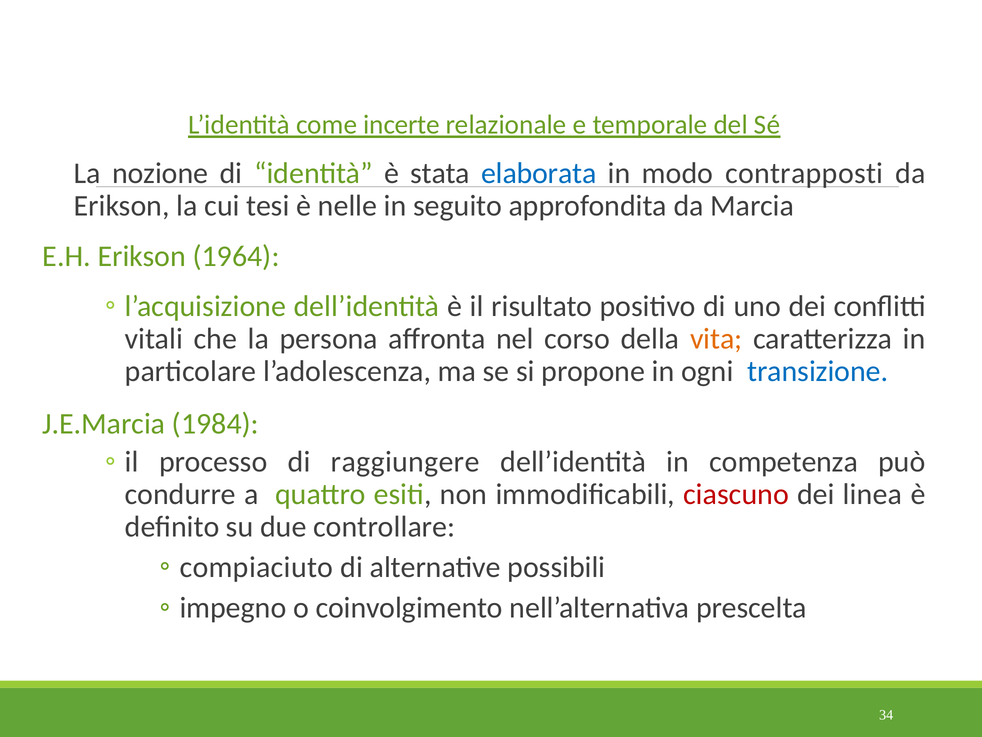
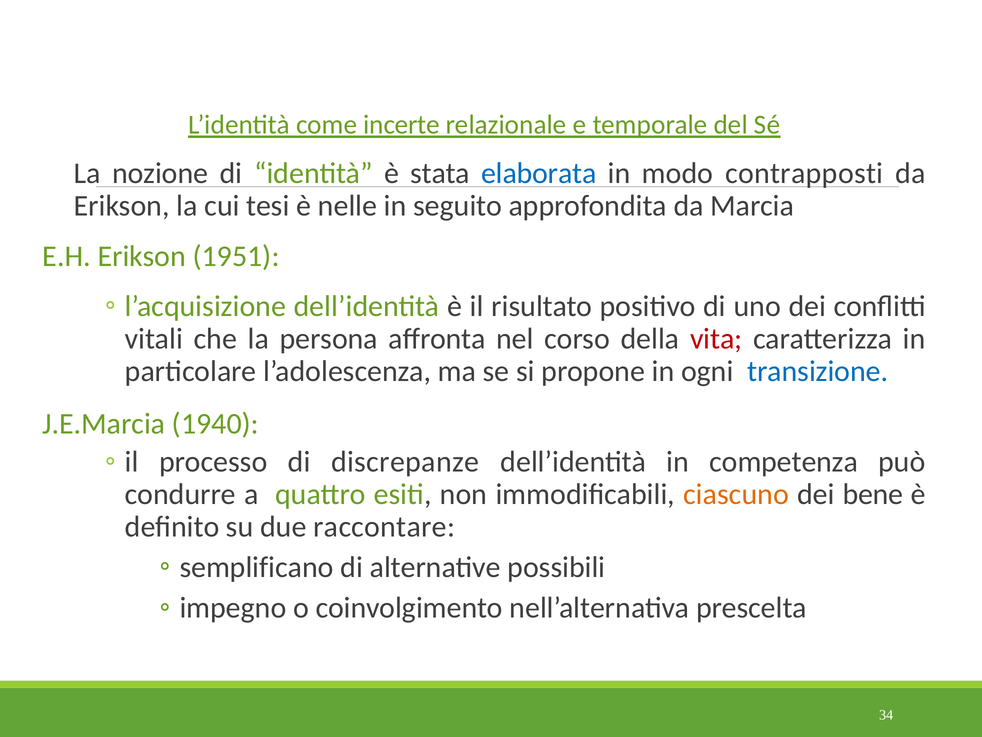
1964: 1964 -> 1951 (236, 256)
vita colour: orange -> red (716, 339)
1984: 1984 -> 1940 (215, 424)
raggiungere: raggiungere -> discrepanze (405, 462)
ciascuno colour: red -> orange (736, 494)
linea: linea -> bene (873, 494)
controllare: controllare -> raccontare (384, 526)
compiaciuto: compiaciuto -> semplificano (257, 567)
